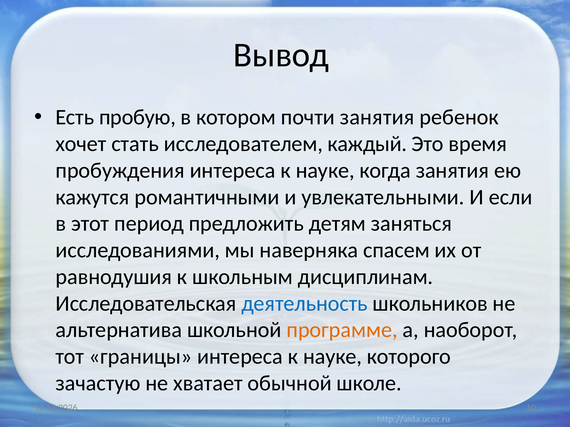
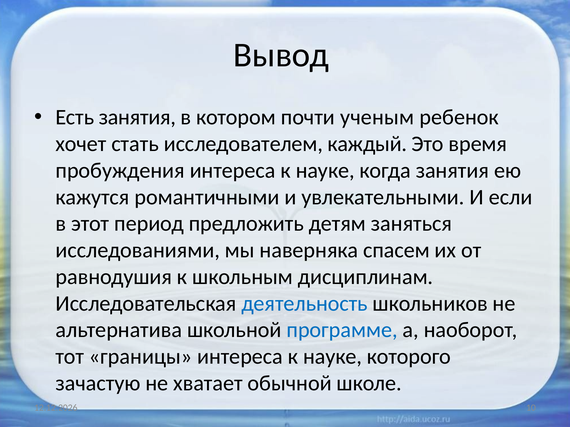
Есть пробую: пробую -> занятия (137, 117)
почти занятия: занятия -> ученым (377, 117)
программе colour: orange -> blue (342, 330)
